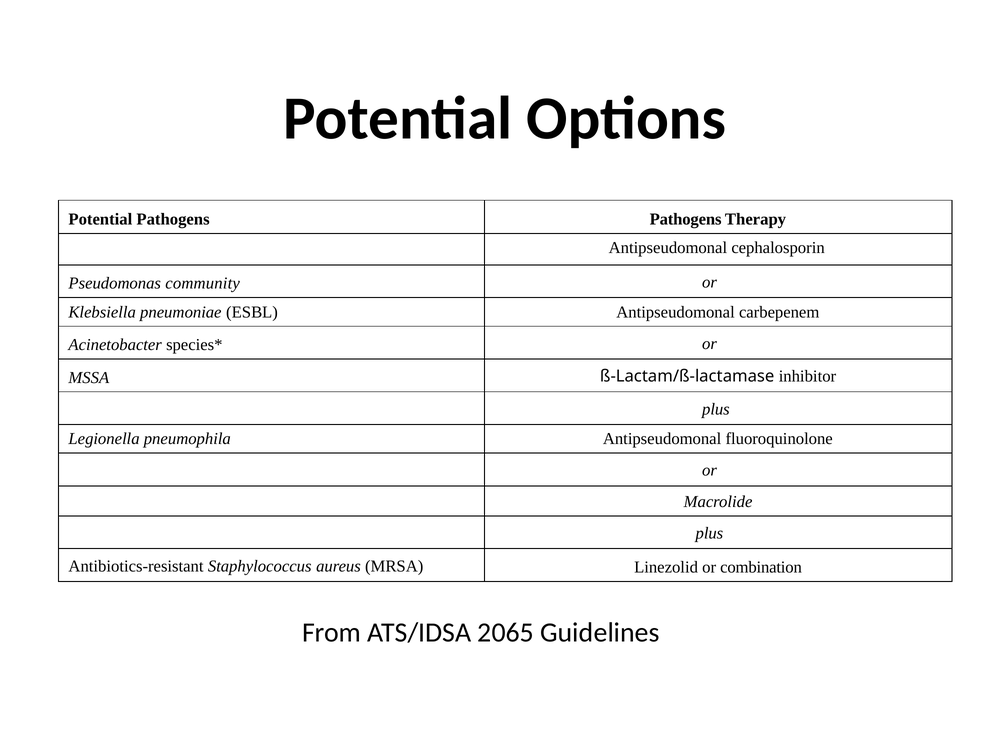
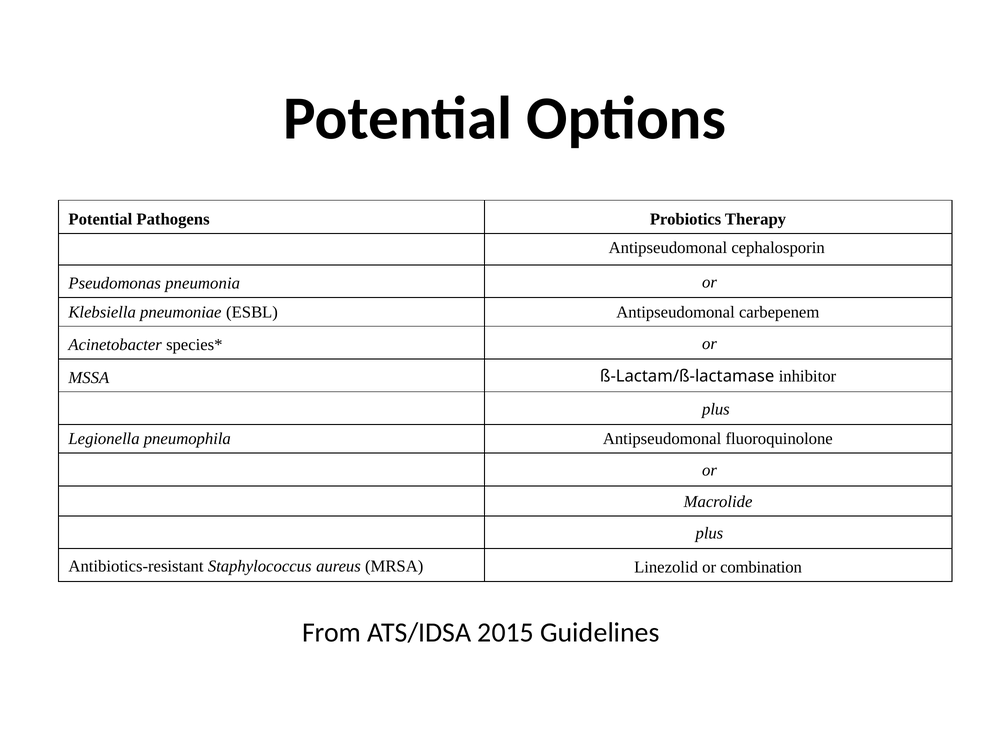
Pathogens Pathogens: Pathogens -> Probiotics (686, 220)
community: community -> pneumonia (203, 284)
2065: 2065 -> 2015 (506, 633)
